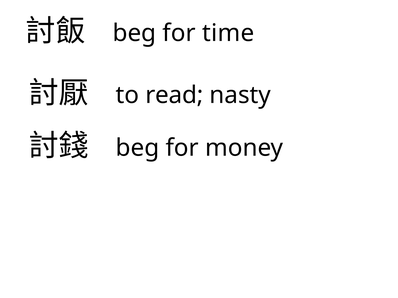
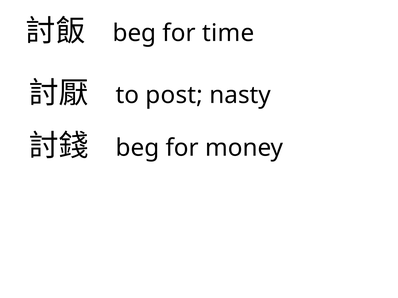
read: read -> post (174, 95)
